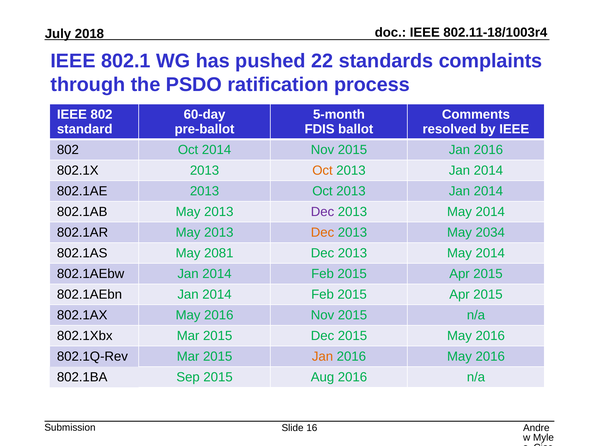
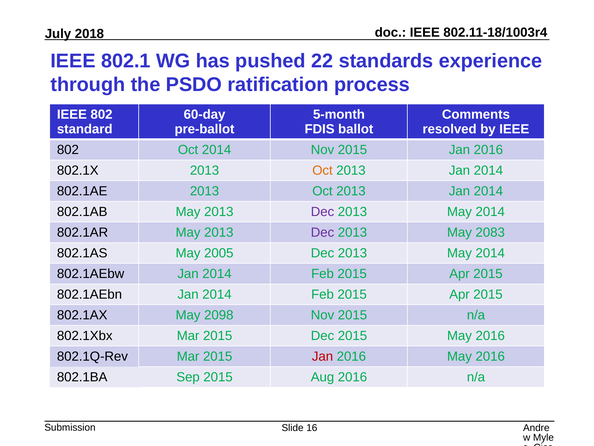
complaints: complaints -> experience (490, 61)
Dec colour: orange -> purple (323, 232)
2034: 2034 -> 2083 (490, 232)
2081: 2081 -> 2005 (219, 253)
802.1AX May 2016: 2016 -> 2098 (219, 315)
Jan colour: orange -> red (323, 356)
